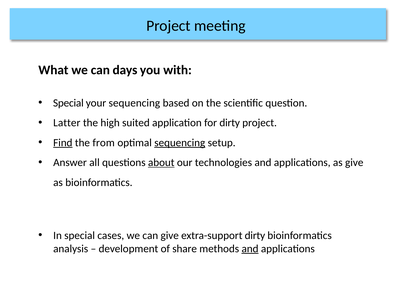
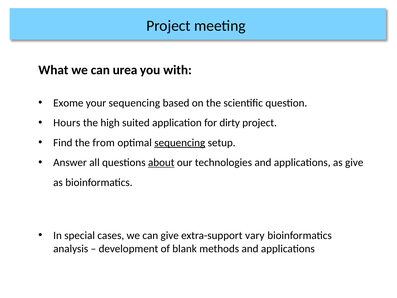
days: days -> urea (125, 70)
Special: Special -> Exome (68, 103)
Latter: Latter -> Hours (67, 123)
Find underline: present -> none (63, 143)
extra-support dirty: dirty -> vary (255, 235)
share: share -> blank (185, 248)
and underline: present -> none (250, 248)
